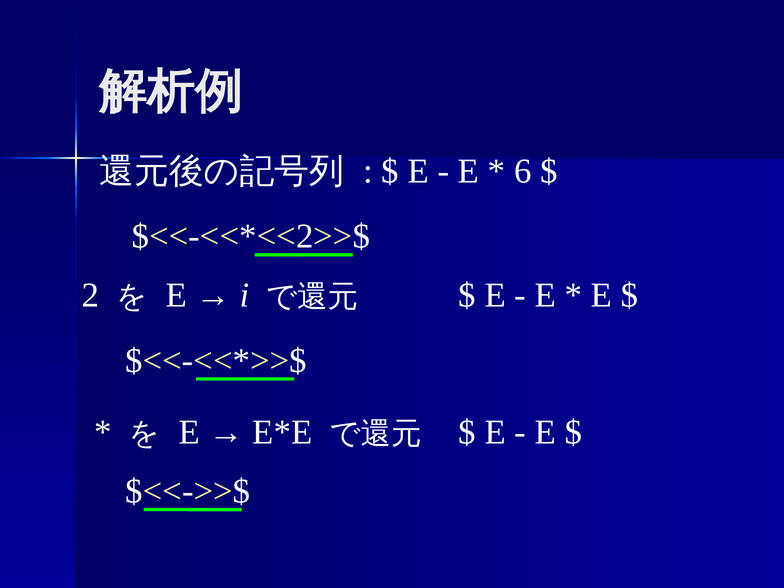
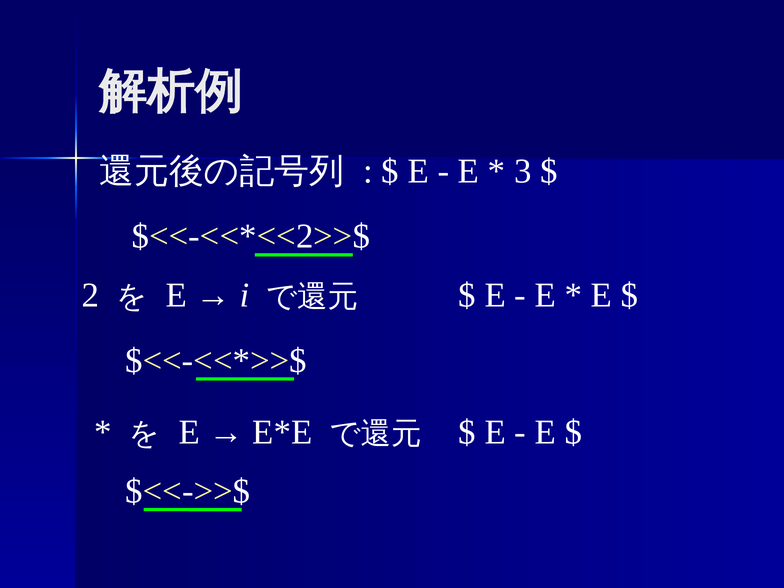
6: 6 -> 3 (523, 171)
